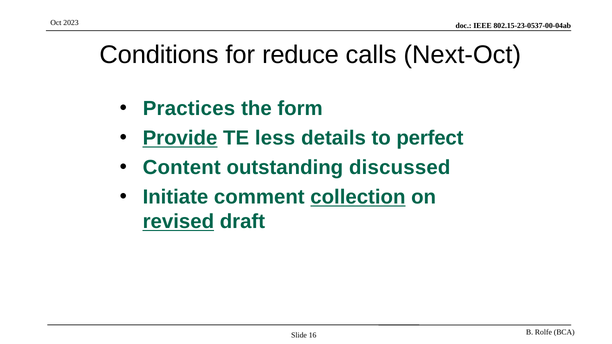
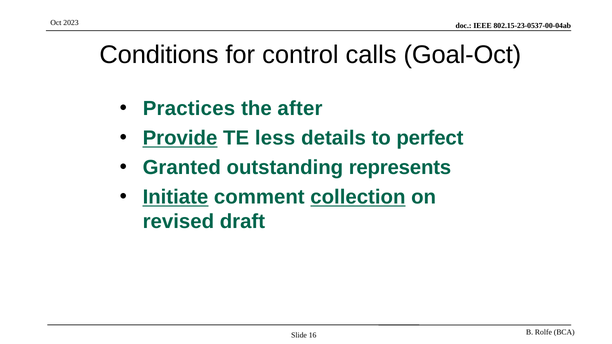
reduce: reduce -> control (300, 55)
Next-Oct: Next-Oct -> Goal-Oct (462, 55)
form: form -> after (300, 109)
Content: Content -> Granted (182, 168)
discussed: discussed -> represents (400, 168)
Initiate underline: none -> present (175, 197)
revised underline: present -> none (178, 222)
